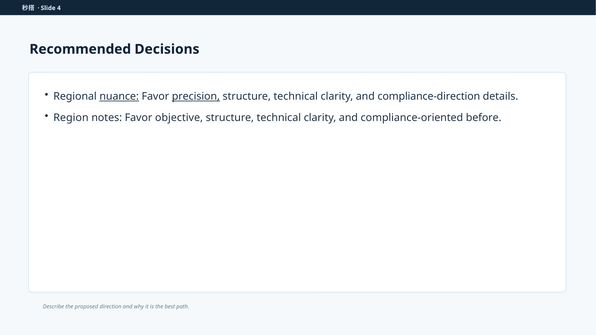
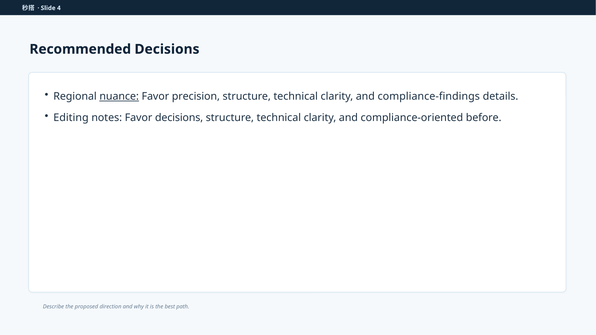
precision underline: present -> none (196, 96)
compliance-direction: compliance-direction -> compliance-findings (429, 96)
Region: Region -> Editing (71, 118)
Favor objective: objective -> decisions (179, 118)
